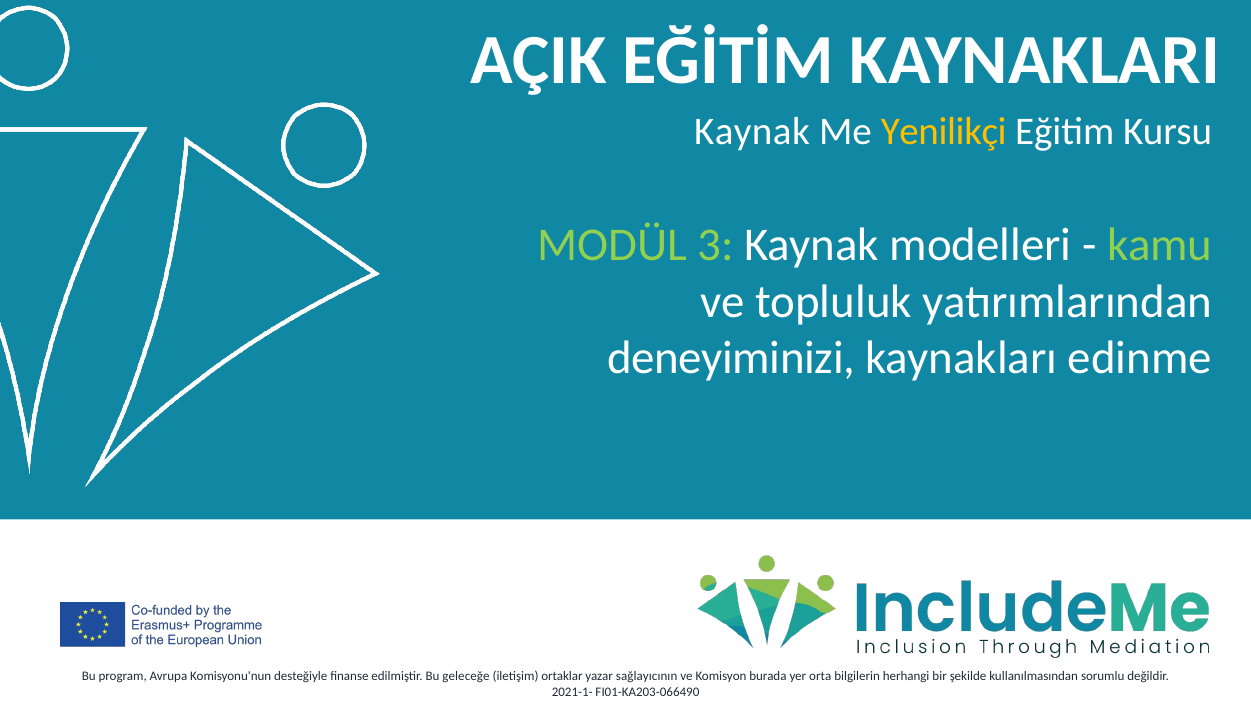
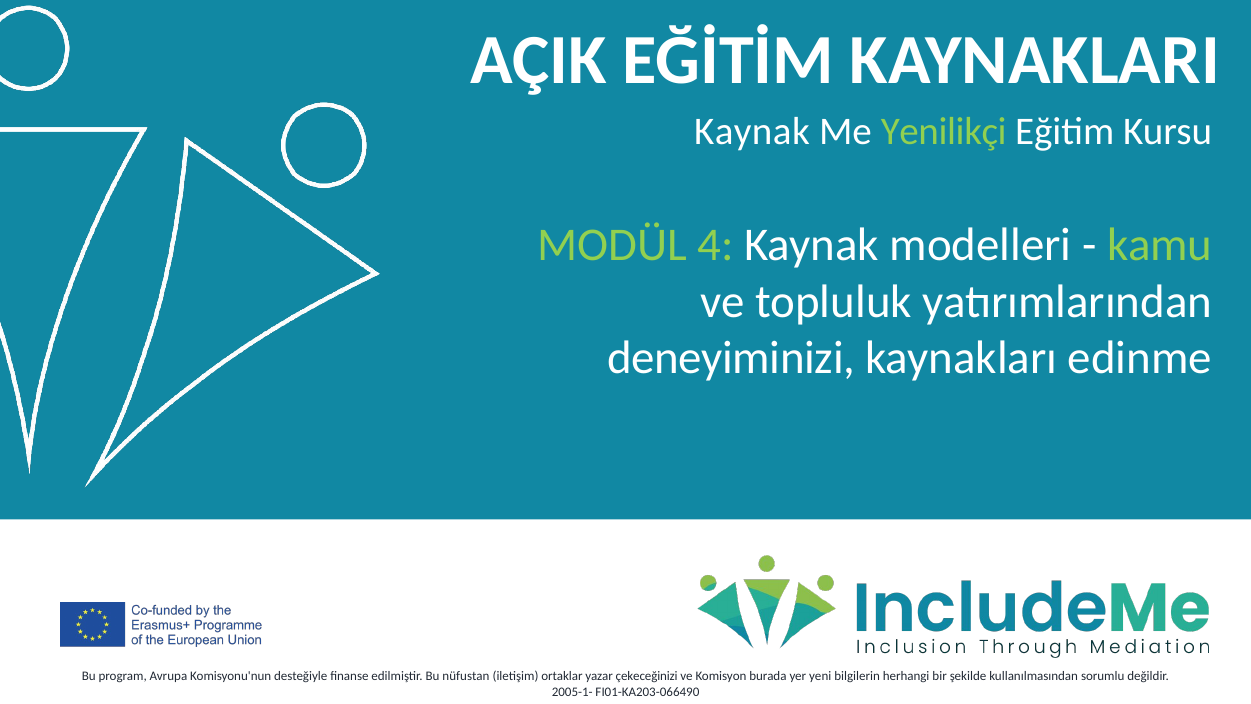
Yenilikçi colour: yellow -> light green (944, 131)
3: 3 -> 4 (716, 245)
geleceğe: geleceğe -> nüfustan (466, 676)
sağlayıcının: sağlayıcının -> çekeceğinizi (647, 676)
orta: orta -> yeni (820, 676)
2021-1-: 2021-1- -> 2005-1- (572, 692)
